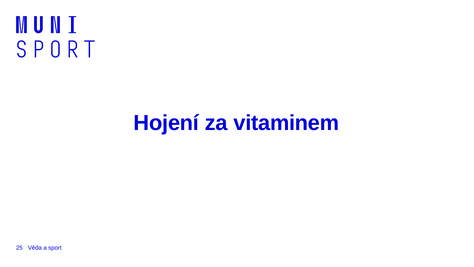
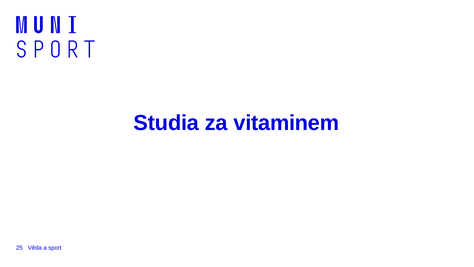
Hojení: Hojení -> Studia (166, 123)
